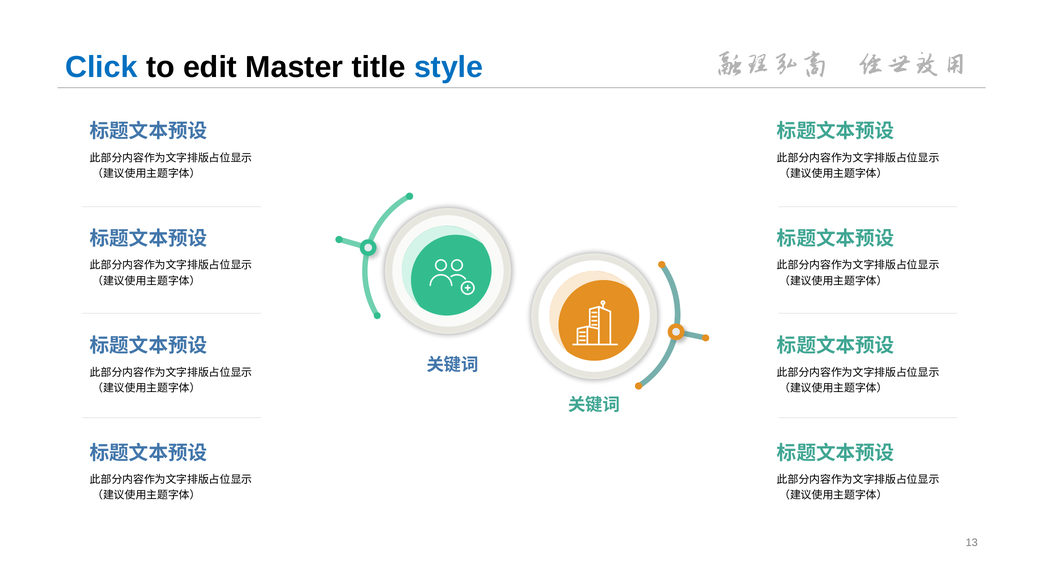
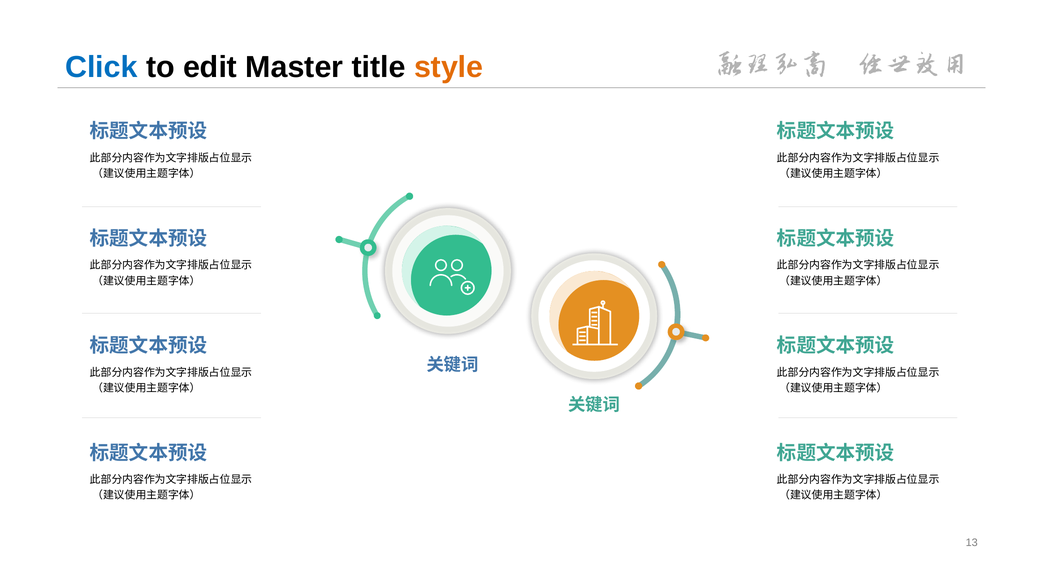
style colour: blue -> orange (449, 67)
